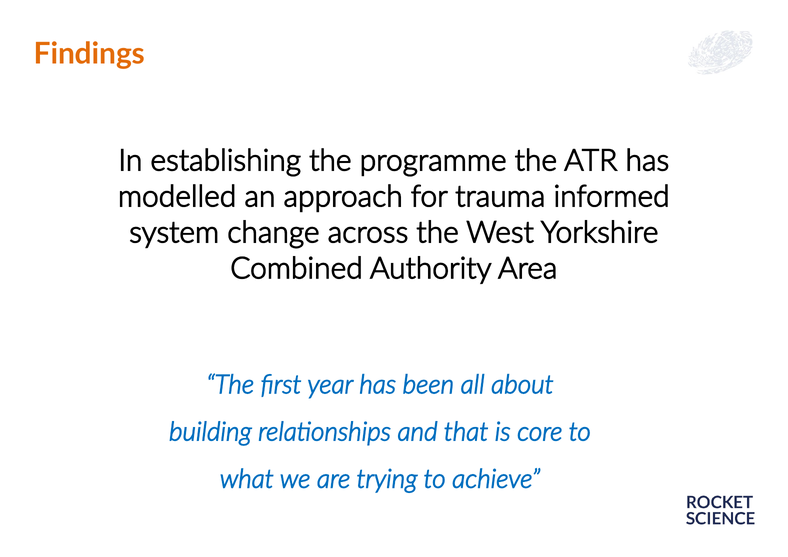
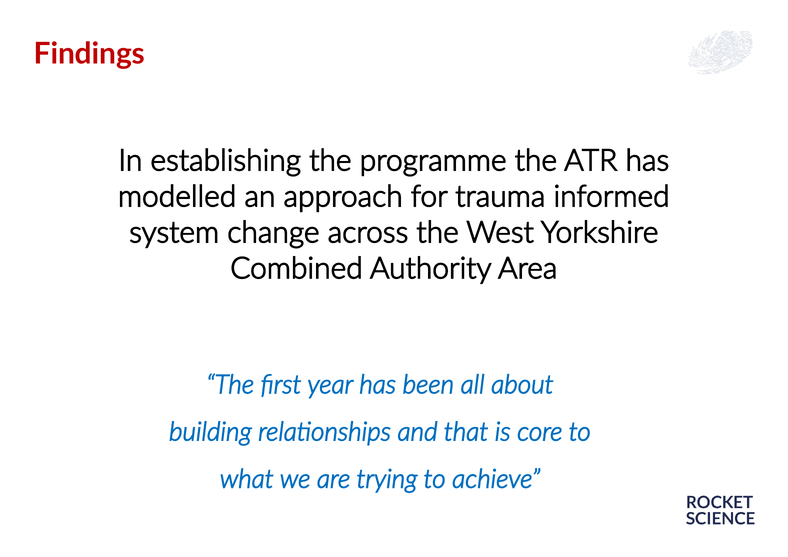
Findings colour: orange -> red (89, 54)
